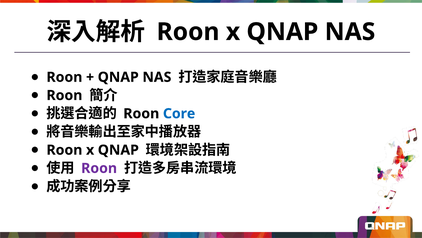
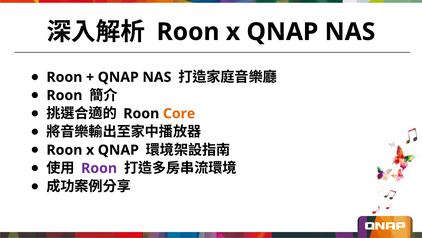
Core colour: blue -> orange (179, 113)
